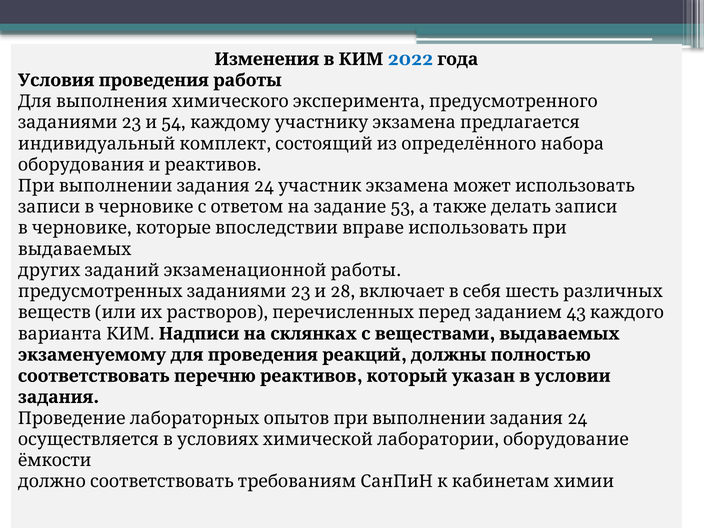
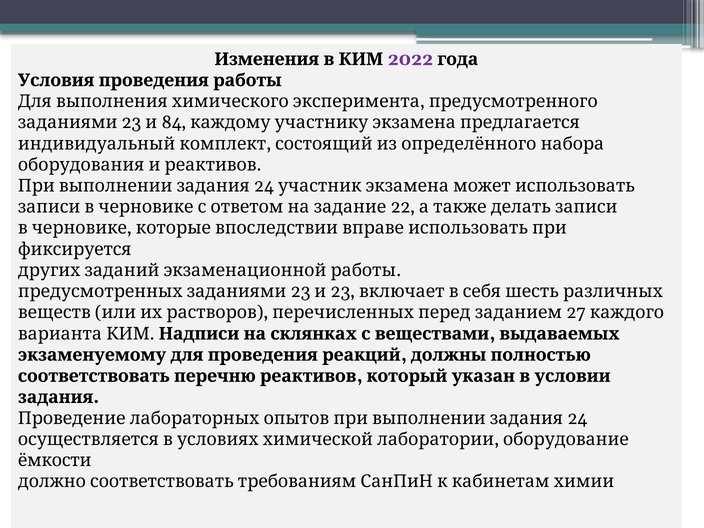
2022 colour: blue -> purple (410, 59)
54: 54 -> 84 (174, 123)
53: 53 -> 22 (403, 207)
выдаваемых: выдаваемых -> фиксируется (75, 249)
23 28: 28 -> 23 (343, 292)
43: 43 -> 27 (576, 313)
